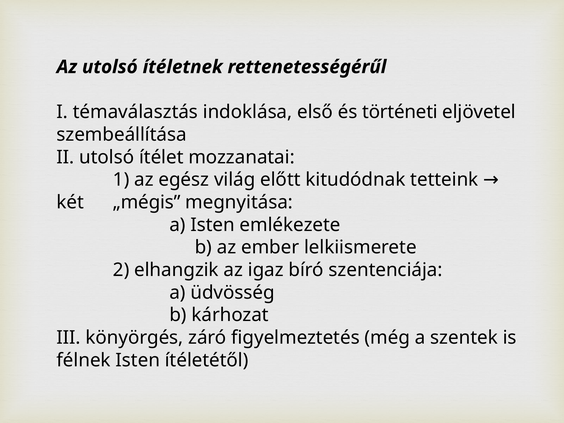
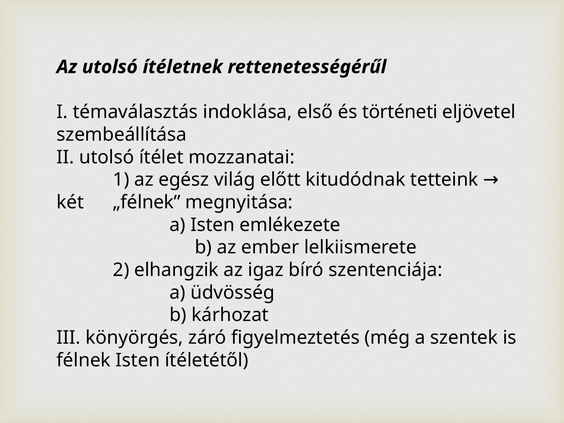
„mégis: „mégis -> „félnek (147, 202)
